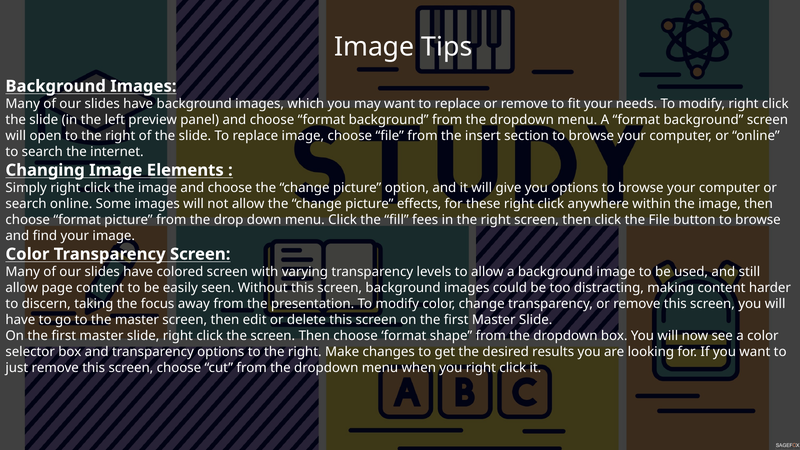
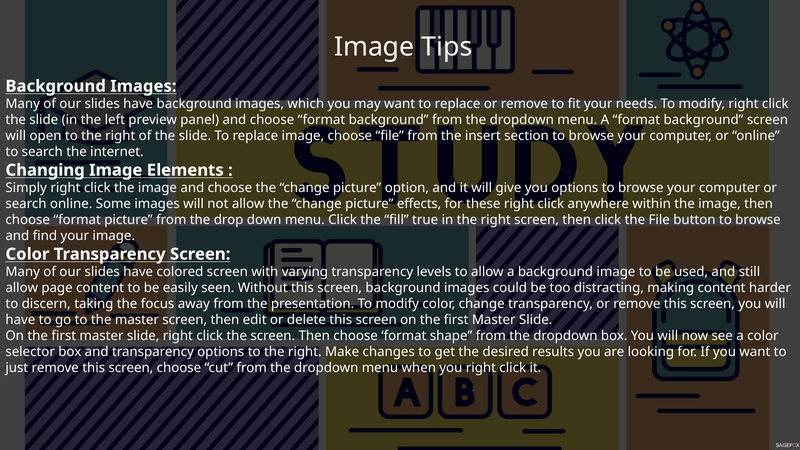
fees: fees -> true (425, 220)
